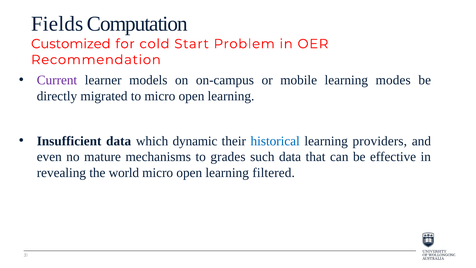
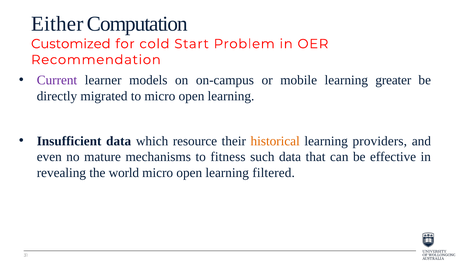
Fields: Fields -> Either (57, 24)
modes: modes -> greater (393, 80)
dynamic: dynamic -> resource (195, 141)
historical colour: blue -> orange (275, 141)
grades: grades -> fitness (228, 157)
